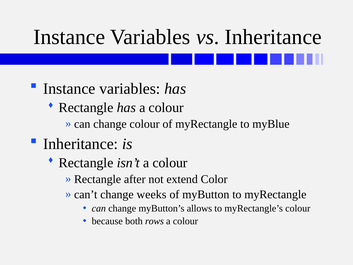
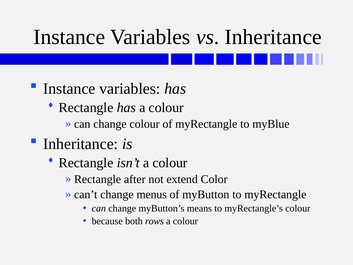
weeks: weeks -> menus (152, 194)
allows: allows -> means (199, 208)
